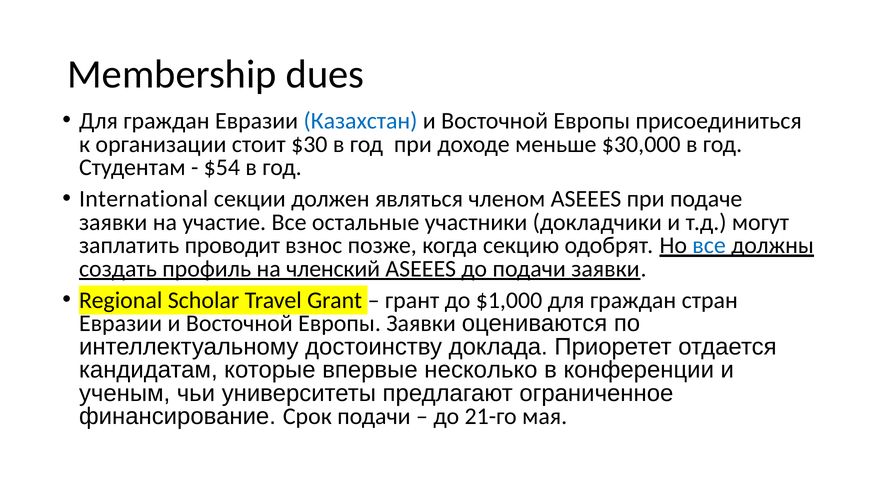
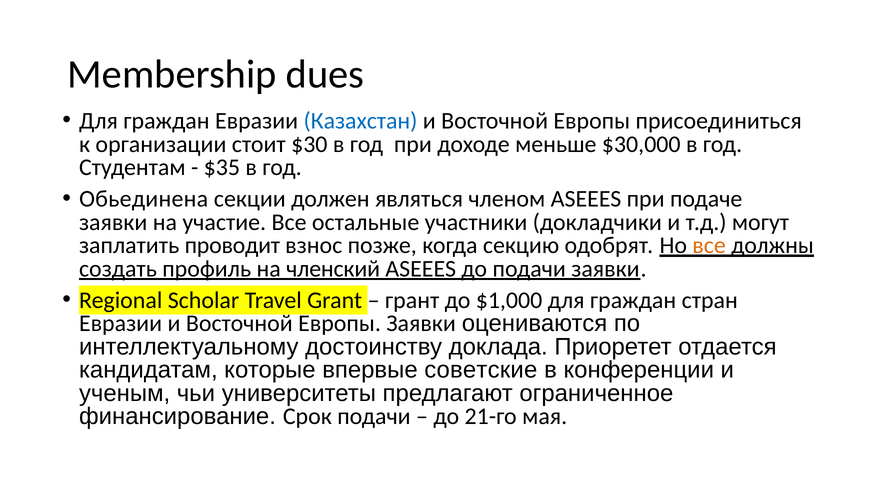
$54: $54 -> $35 (222, 167)
International: International -> Обьединена (144, 199)
все colour: blue -> orange (709, 245)
несколько: несколько -> советские (481, 370)
